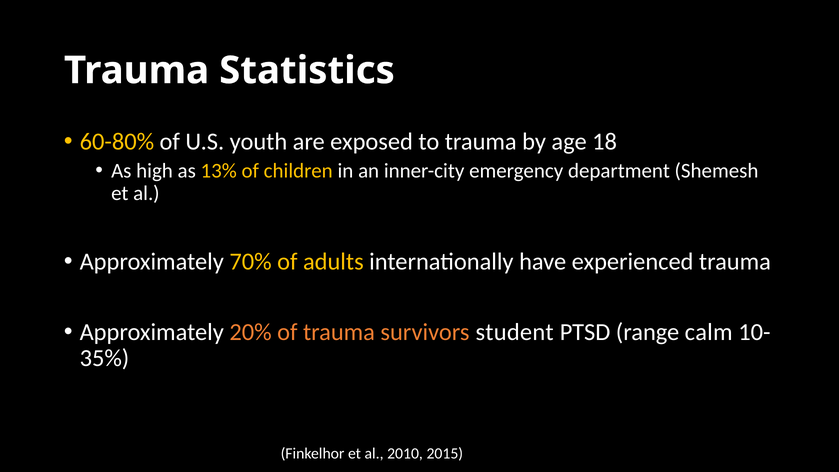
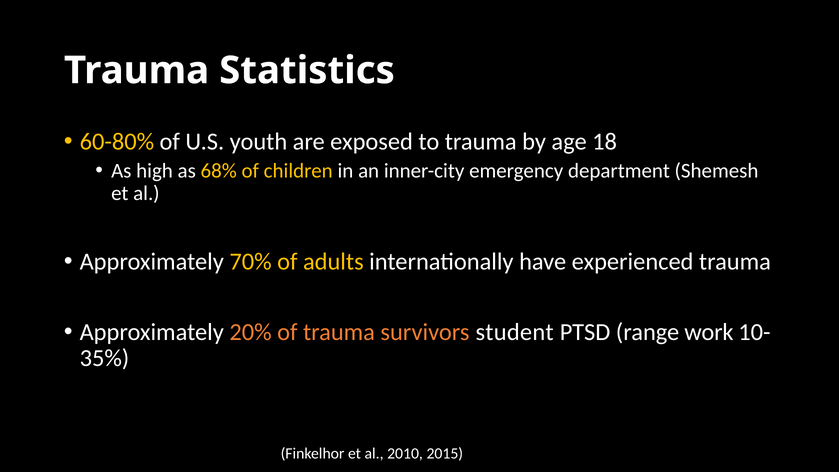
13%: 13% -> 68% (219, 171)
calm: calm -> work (709, 332)
